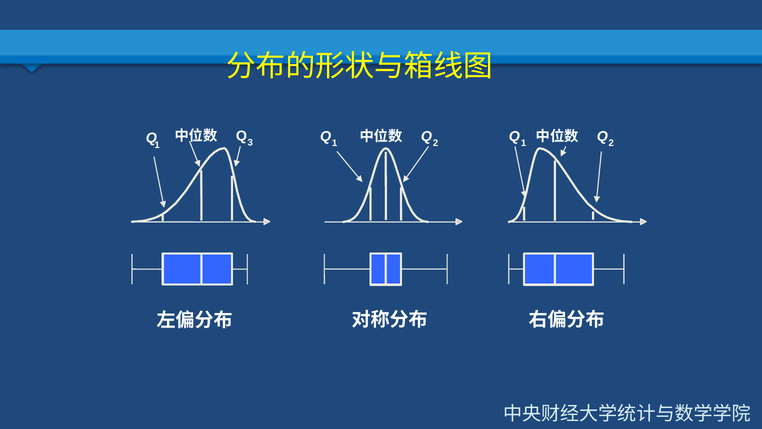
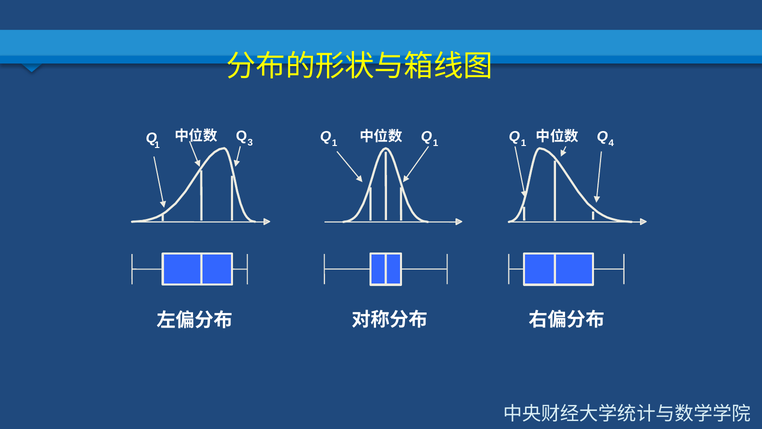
2: 2 -> 1 (436, 143)
2: 2 -> 4 (611, 143)
